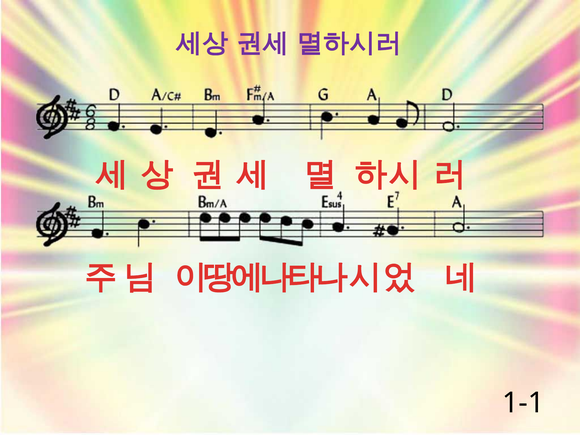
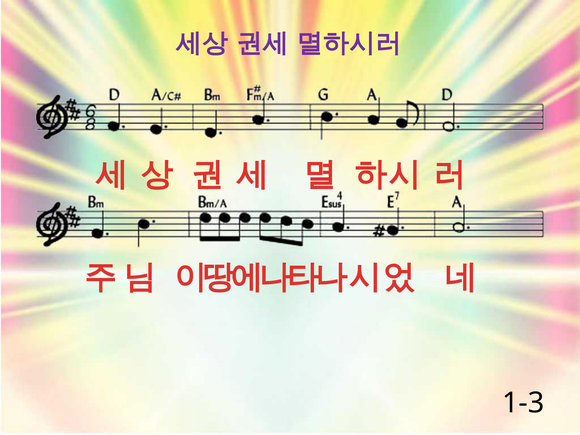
1-1: 1-1 -> 1-3 (523, 403)
